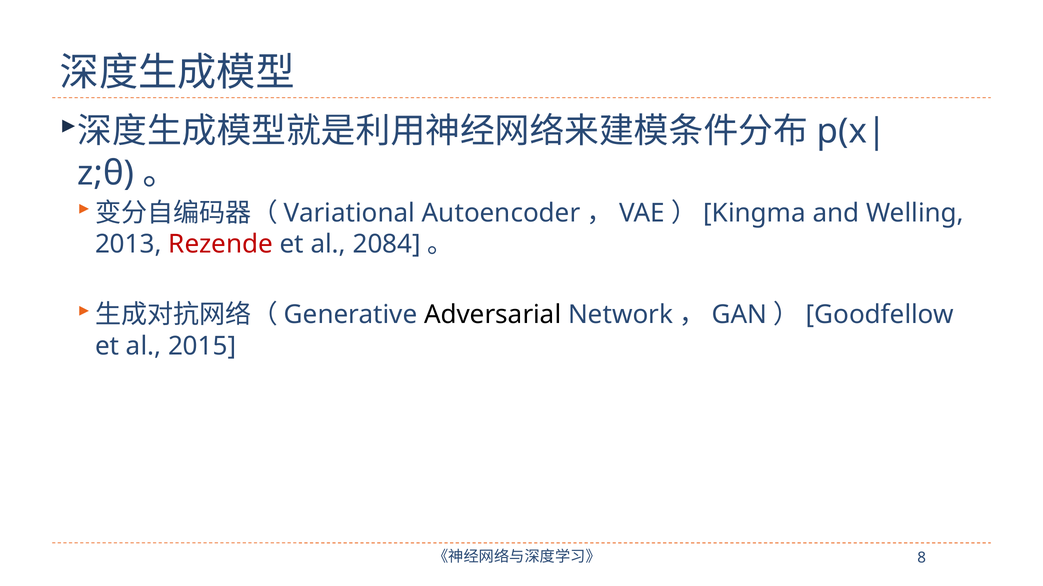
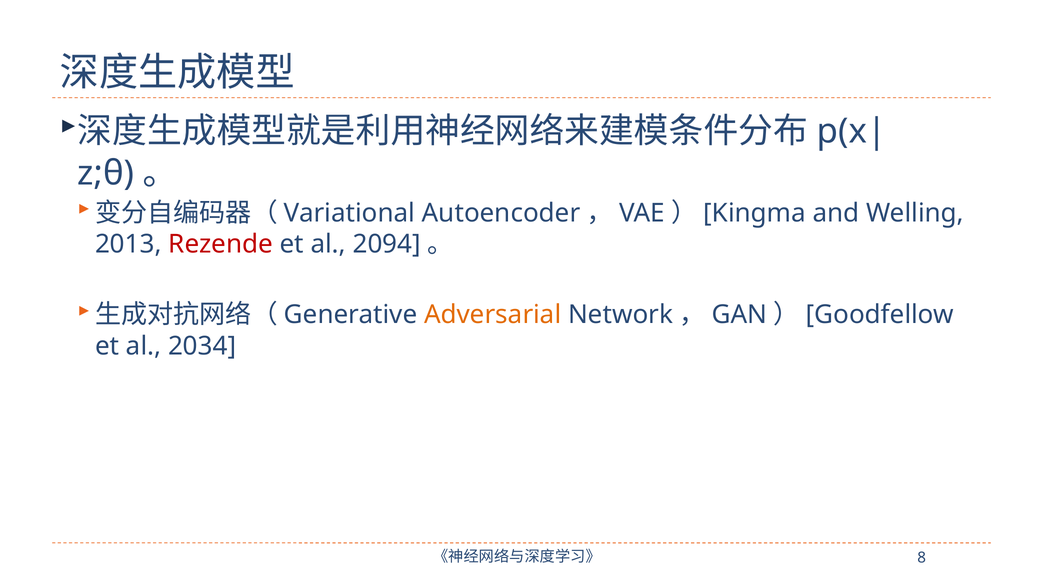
2084: 2084 -> 2094 (387, 245)
Adversarial colour: black -> orange (493, 315)
2015: 2015 -> 2034 (202, 347)
